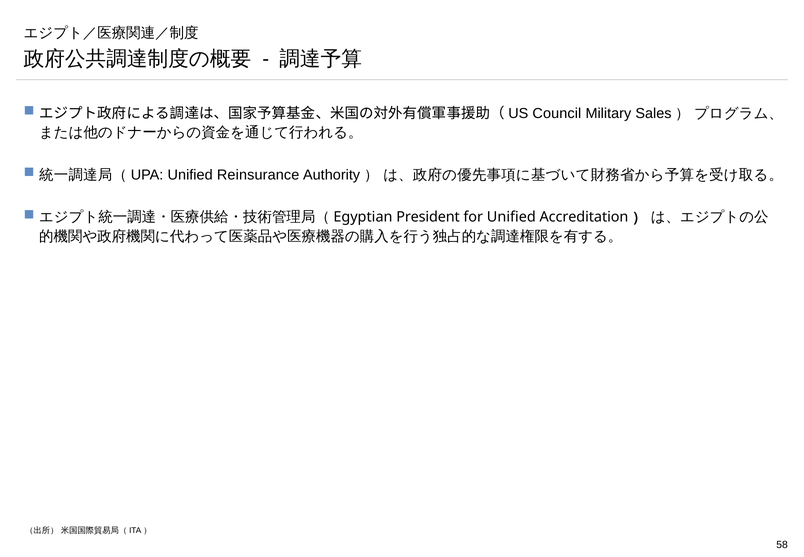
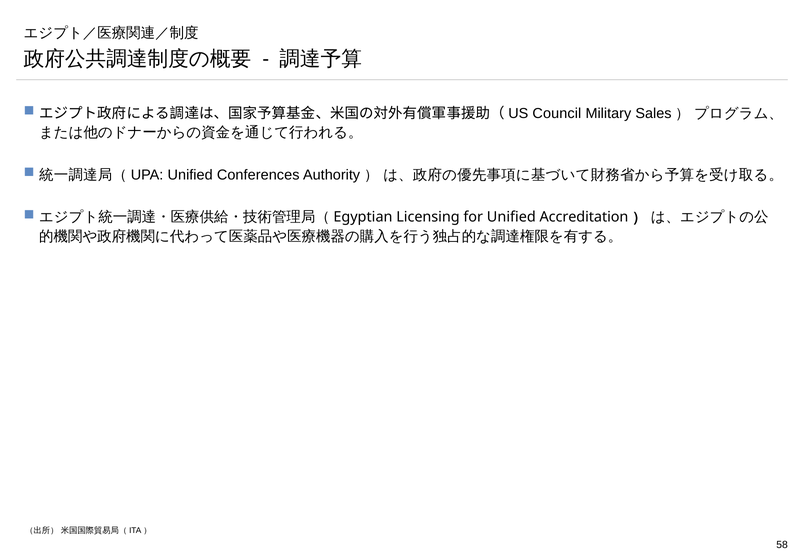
Reinsurance: Reinsurance -> Conferences (258, 175)
President: President -> Licensing (428, 217)
